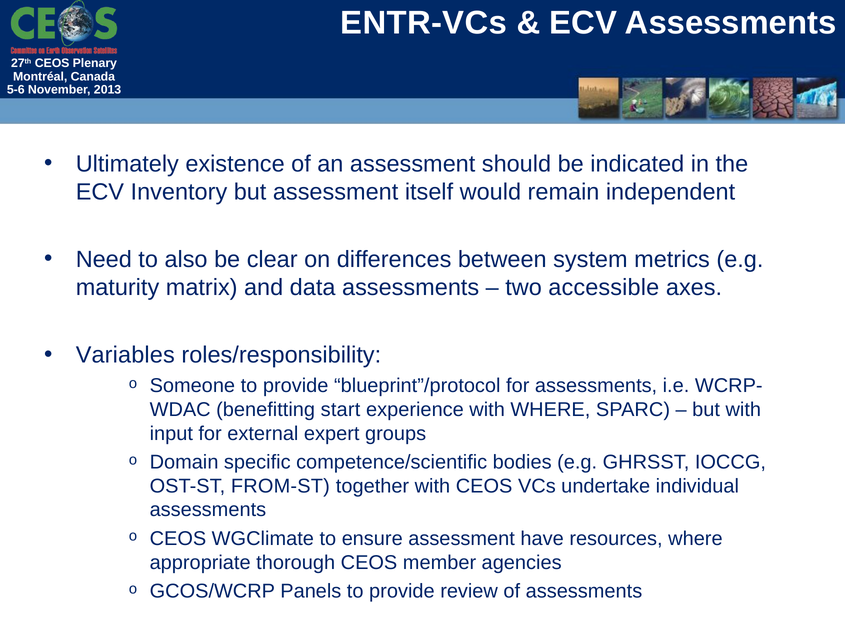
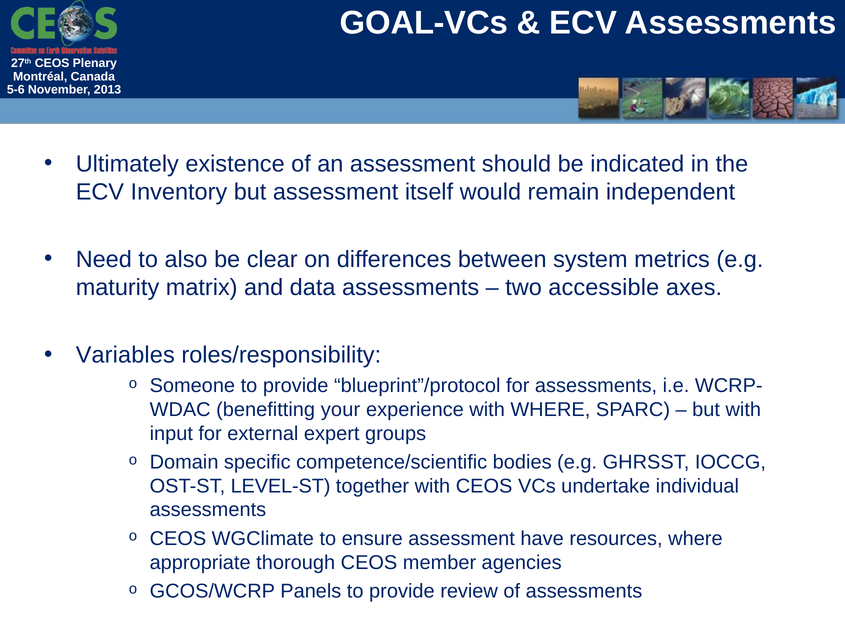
ENTR-VCs: ENTR-VCs -> GOAL-VCs (424, 23)
start: start -> your (341, 410)
FROM-ST: FROM-ST -> LEVEL-ST (281, 487)
